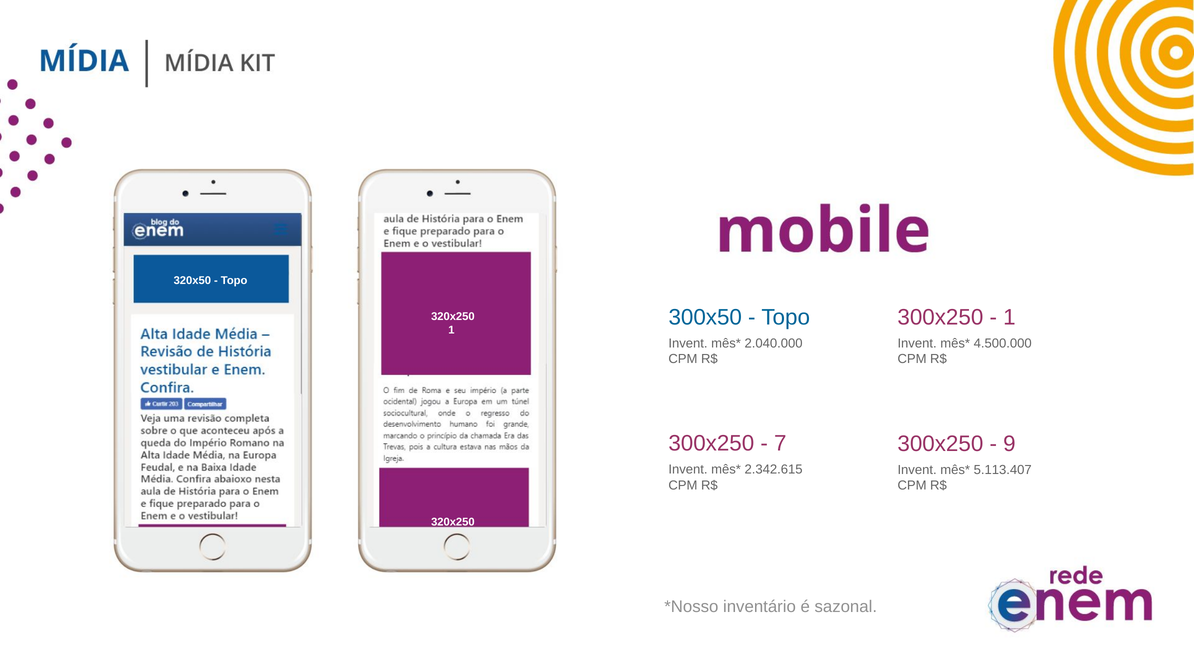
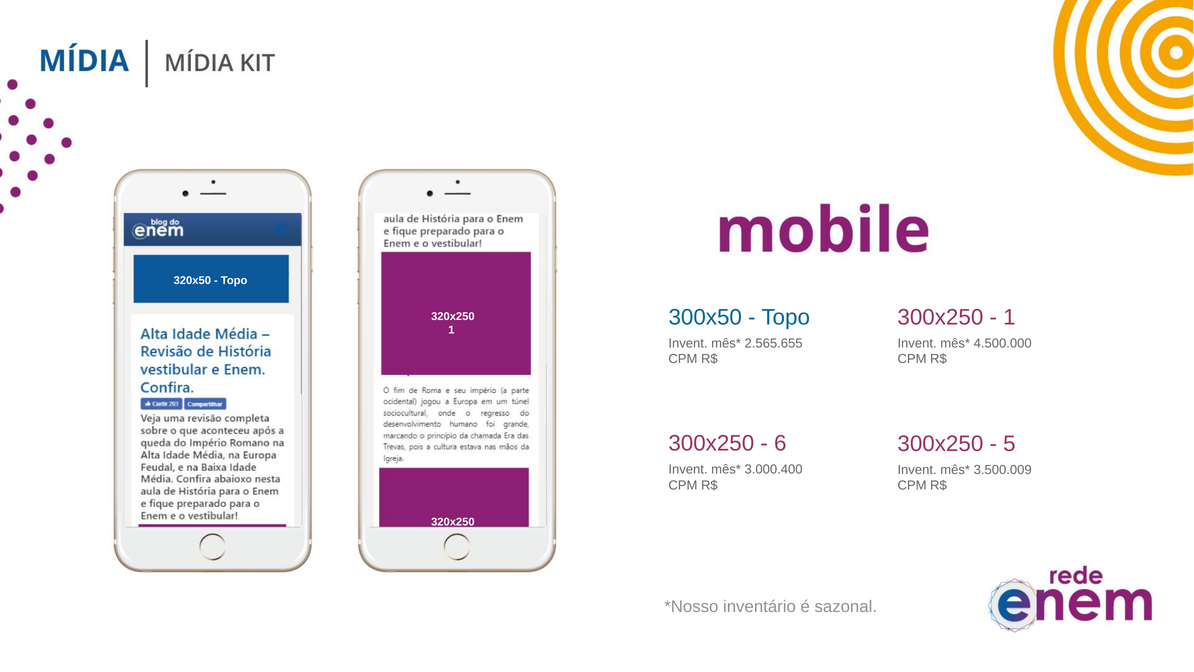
2.040.000: 2.040.000 -> 2.565.655 (774, 343)
7: 7 -> 6 (780, 443)
9: 9 -> 5 (1009, 444)
2.342.615: 2.342.615 -> 3.000.400 (774, 469)
5.113.407: 5.113.407 -> 3.500.009 (1003, 470)
